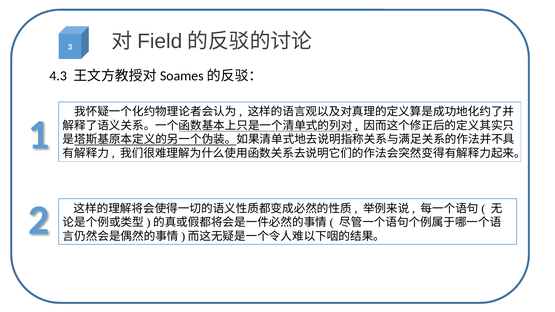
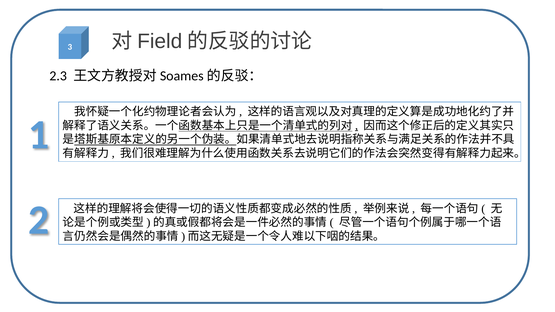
4.3: 4.3 -> 2.3 (58, 76)
